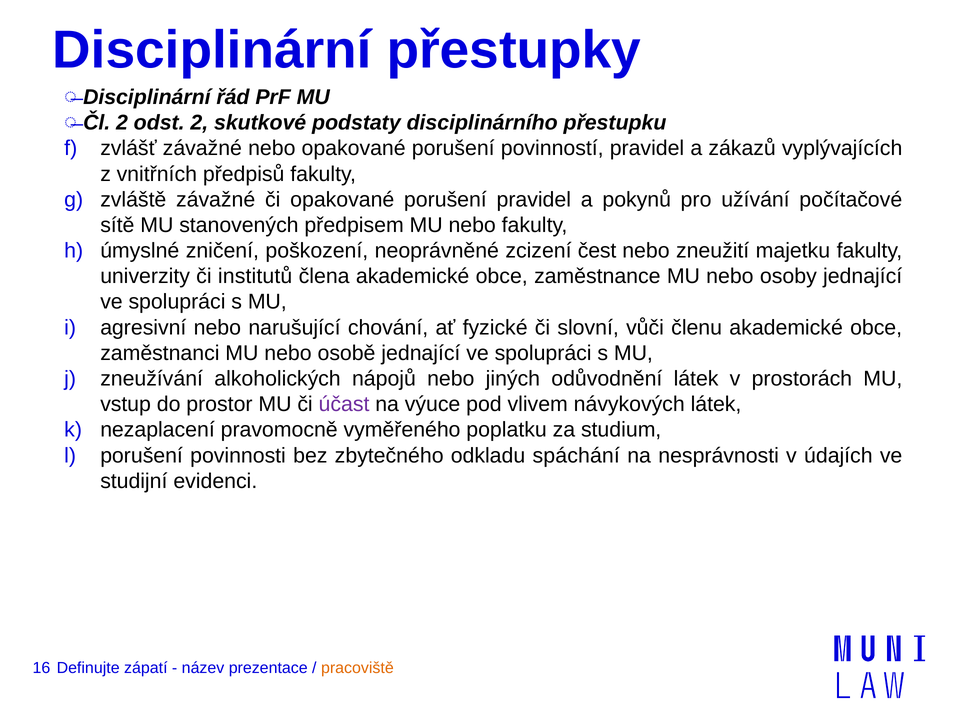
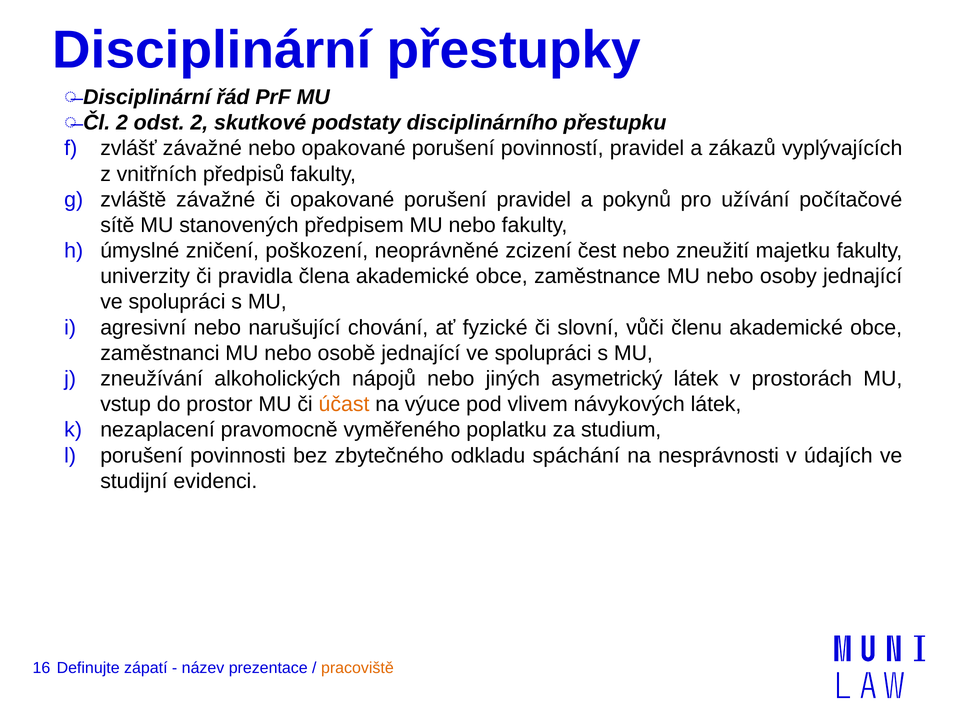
institutů: institutů -> pravidla (255, 276)
odůvodnění: odůvodnění -> asymetrický (607, 379)
účast colour: purple -> orange (344, 404)
